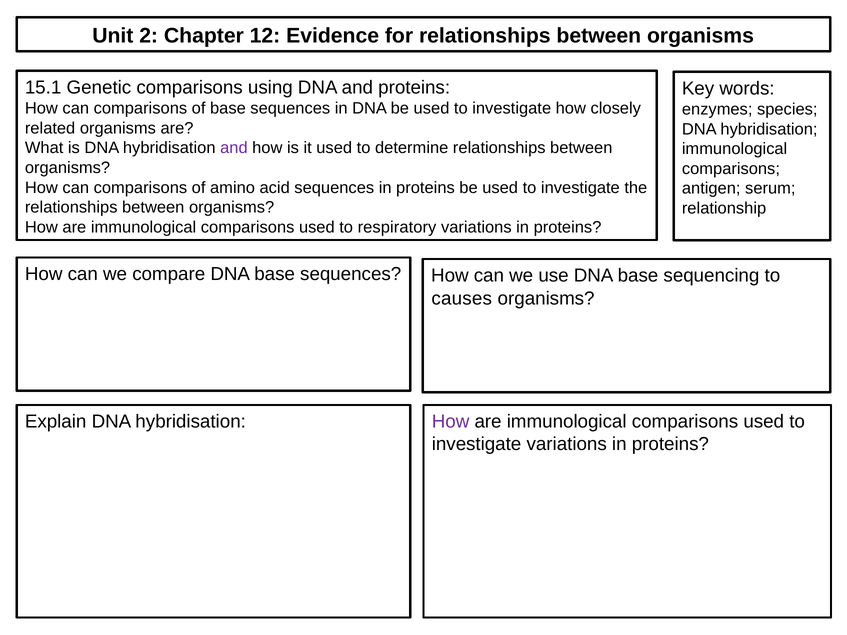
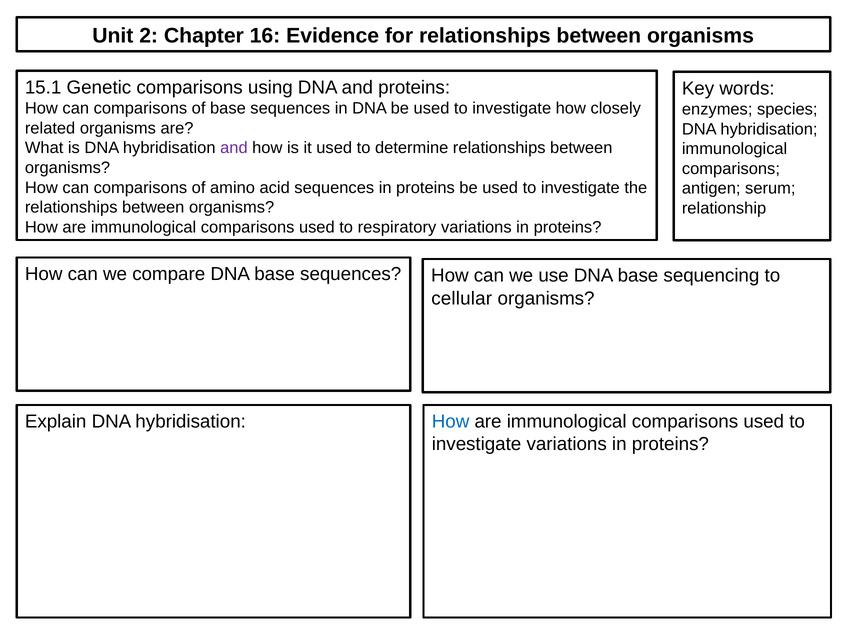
12: 12 -> 16 (265, 36)
causes: causes -> cellular (462, 298)
How colour: purple -> blue (451, 422)
